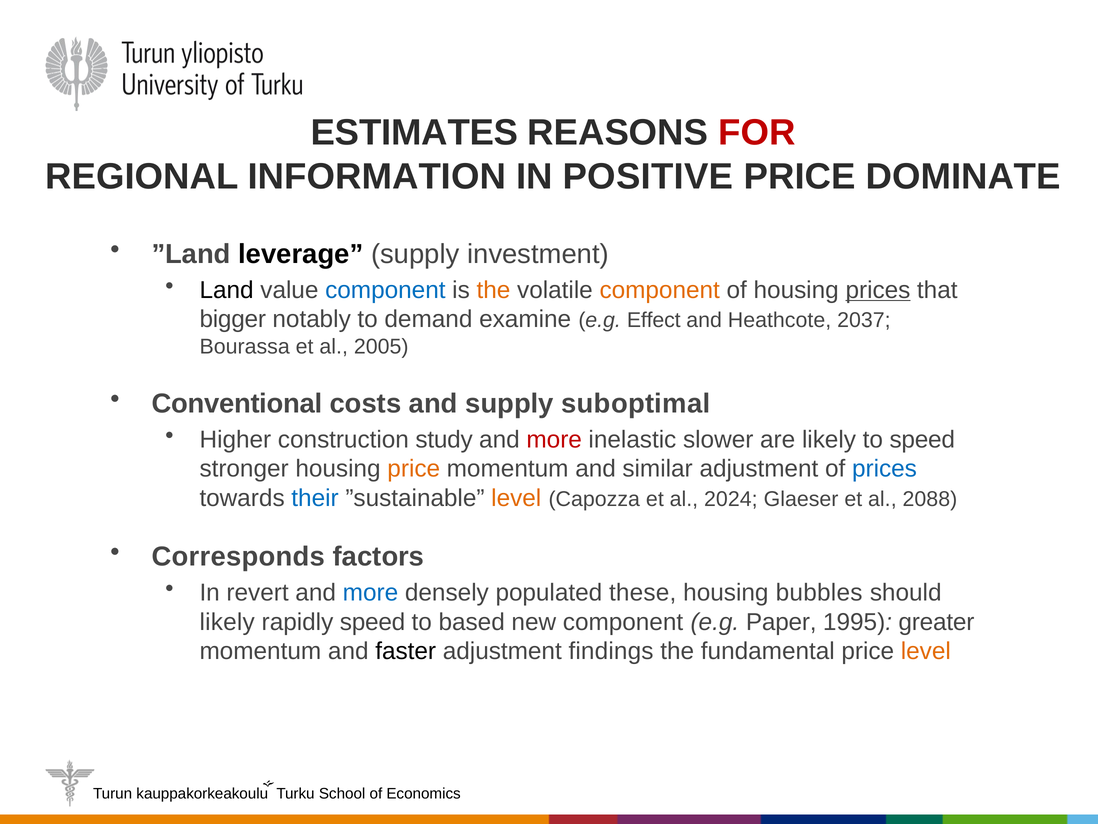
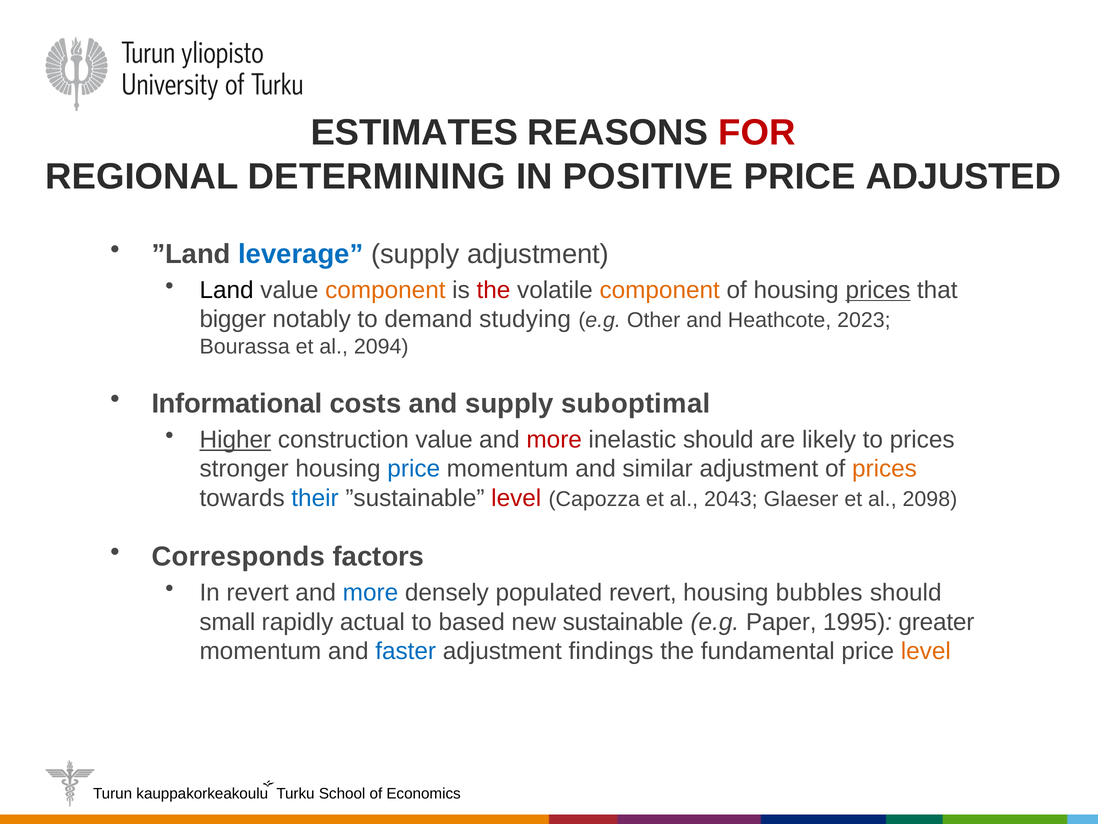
INFORMATION: INFORMATION -> DETERMINING (377, 176)
DOMINATE: DOMINATE -> ADJUSTED (963, 176)
leverage colour: black -> blue (301, 254)
supply investment: investment -> adjustment (538, 254)
component colour: blue -> orange (385, 290)
the colour: orange -> red (493, 290)
examine: examine -> studying (525, 319)
Effect: Effect -> Other (654, 320)
2037: 2037 -> 2023 (864, 320)
2005: 2005 -> 2094 (381, 346)
Conventional: Conventional -> Informational (237, 404)
Higher underline: none -> present (235, 439)
construction study: study -> value (444, 439)
inelastic slower: slower -> should (718, 439)
to speed: speed -> prices (922, 439)
price colour: orange -> blue (414, 469)
prices colour: blue -> orange (885, 469)
level colour: orange -> red (516, 498)
2024: 2024 -> 2043 (731, 499)
2088: 2088 -> 2098 (930, 499)
populated these: these -> revert (643, 592)
likely: likely -> small (227, 622)
rapidly speed: speed -> actual (372, 622)
new component: component -> sustainable (623, 622)
faster colour: black -> blue (406, 651)
